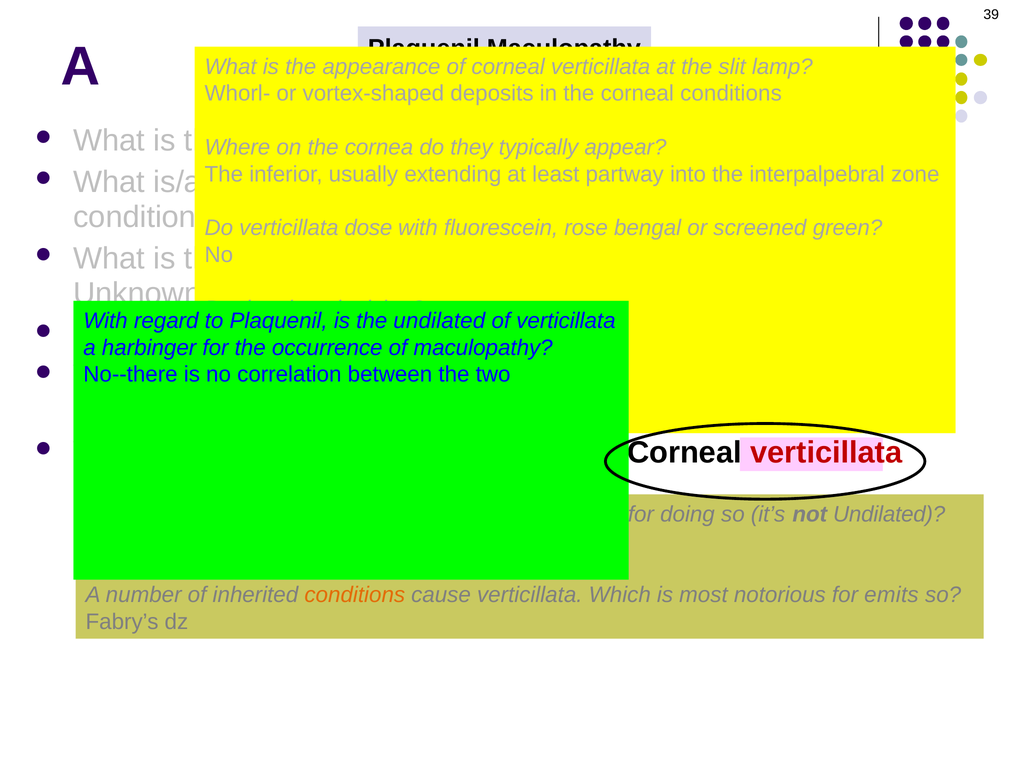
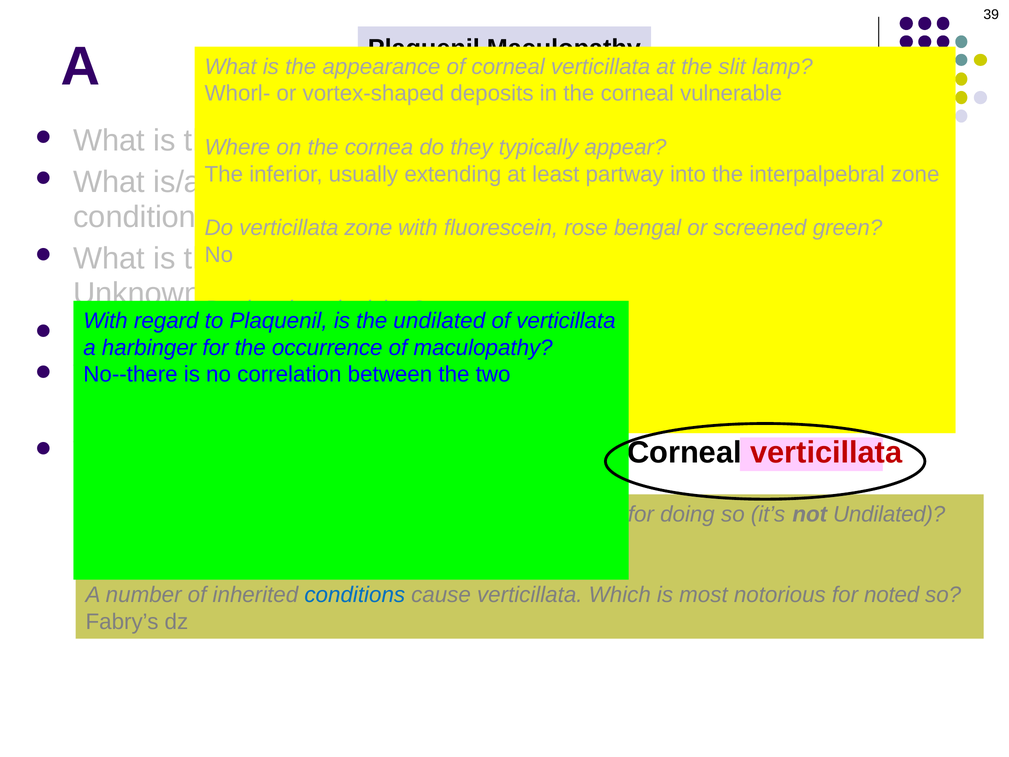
corneal conditions: conditions -> vulnerable (731, 94)
dose: dose -> zone (368, 228)
conditions colour: orange -> blue (355, 595)
emits: emits -> noted (892, 595)
